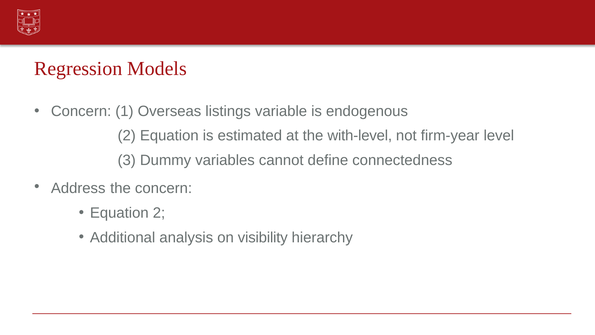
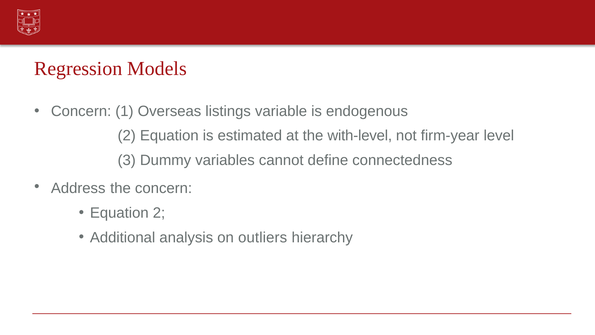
visibility: visibility -> outliers (263, 237)
